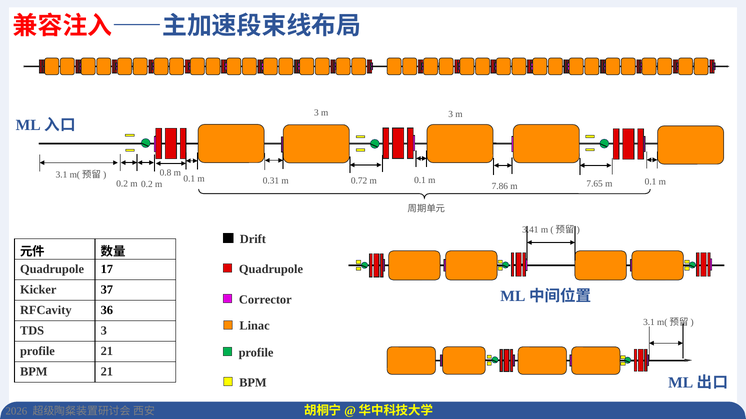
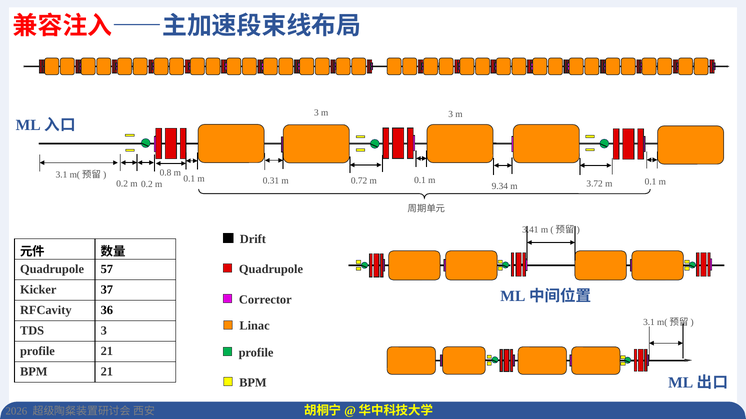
7.65: 7.65 -> 3.72 (595, 184)
7.86: 7.86 -> 9.34 (500, 186)
17: 17 -> 57 (107, 270)
